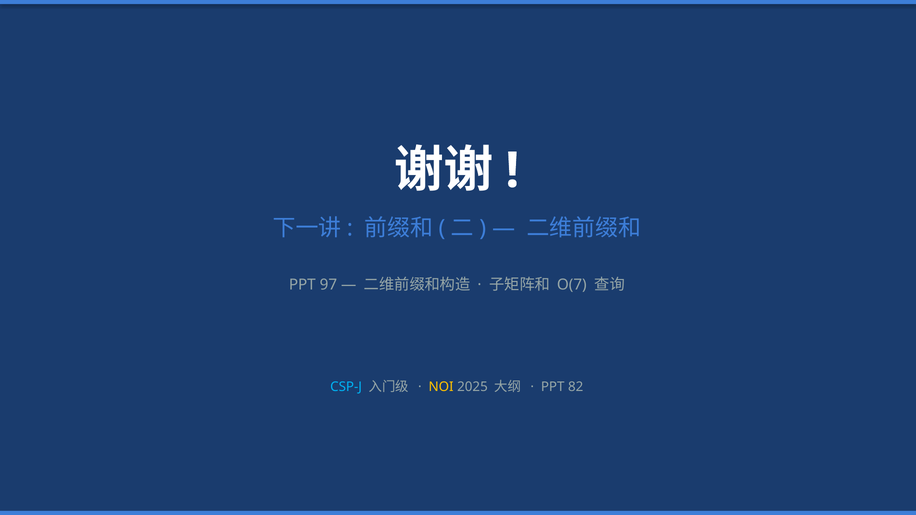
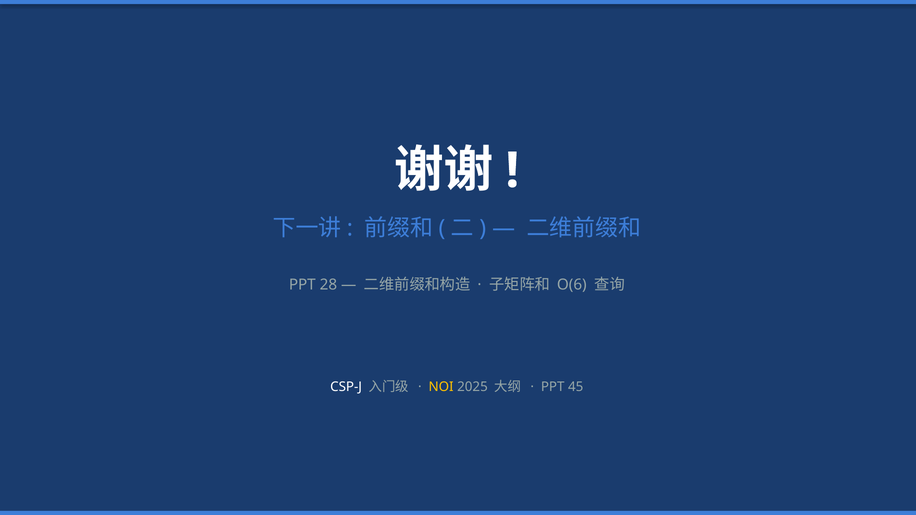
97: 97 -> 28 (328, 285)
O(7: O(7 -> O(6 (572, 285)
CSP-J colour: light blue -> white (346, 387)
82: 82 -> 45 (576, 387)
